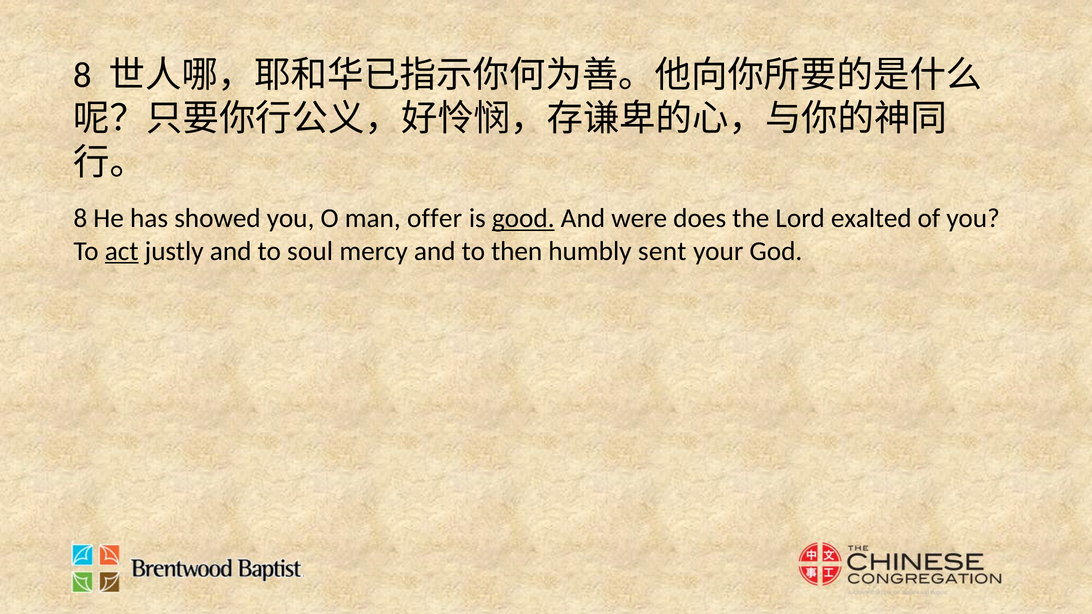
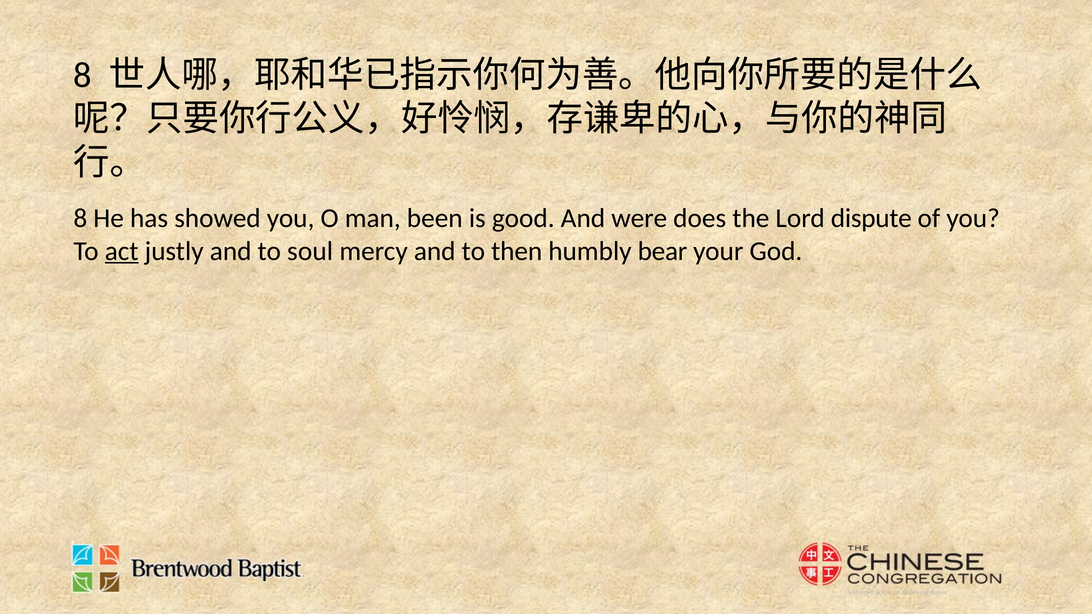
offer: offer -> been (435, 218)
good underline: present -> none (523, 218)
exalted: exalted -> dispute (871, 218)
sent: sent -> bear (662, 251)
